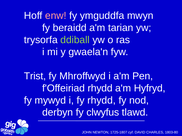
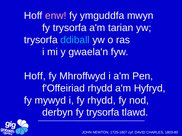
beraidd: beraidd -> trysorfa (70, 28)
ddiball colour: light green -> light blue (75, 40)
Trist: Trist -> Hoff (35, 76)
derbyn fy clwyfus: clwyfus -> trysorfa (103, 113)
